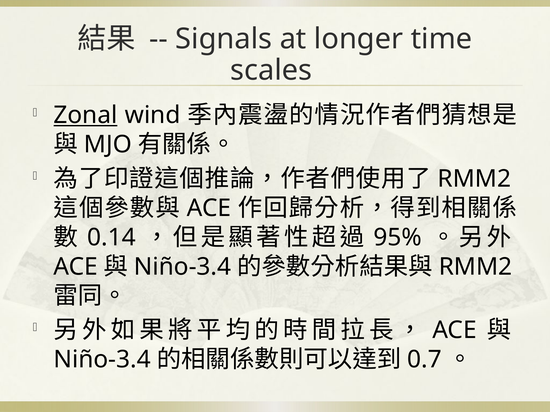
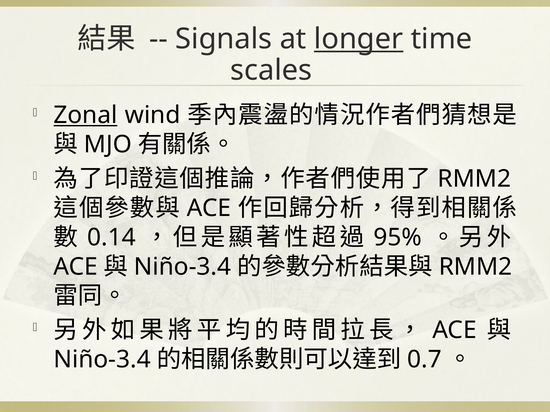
longer underline: none -> present (359, 39)
